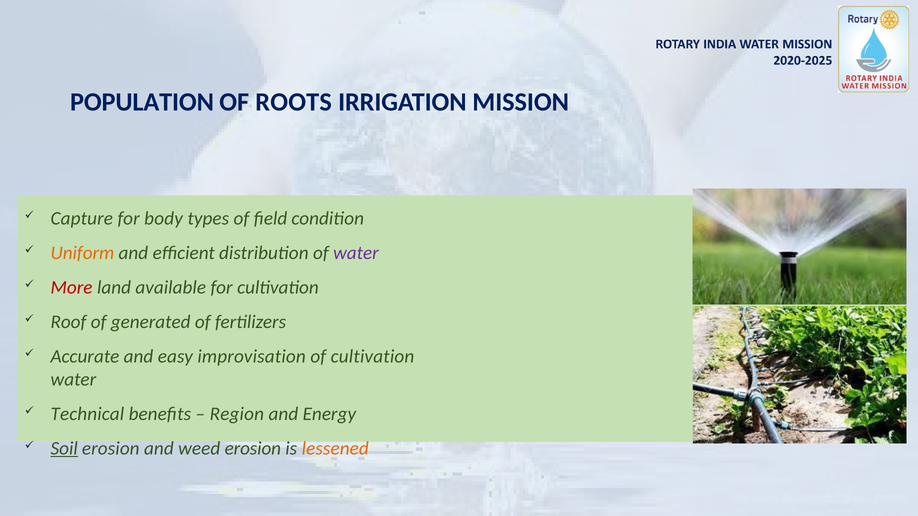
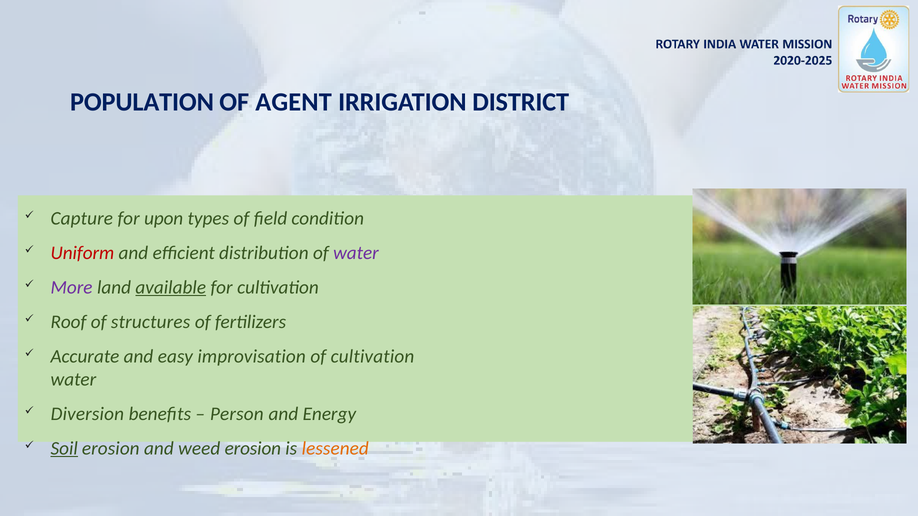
ROOTS: ROOTS -> AGENT (294, 102)
MISSION: MISSION -> DISTRICT (521, 102)
body: body -> upon (164, 219)
Uniform colour: orange -> red (82, 253)
More colour: red -> purple (72, 288)
available underline: none -> present (171, 288)
generated: generated -> structures (151, 322)
Technical: Technical -> Diversion (87, 414)
Region: Region -> Person (237, 414)
